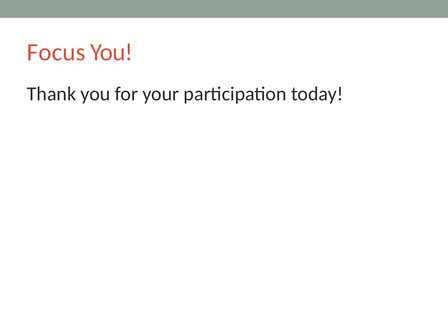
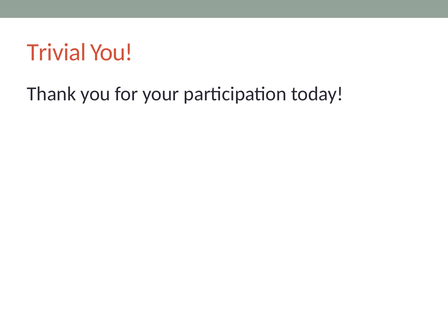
Focus: Focus -> Trivial (56, 52)
